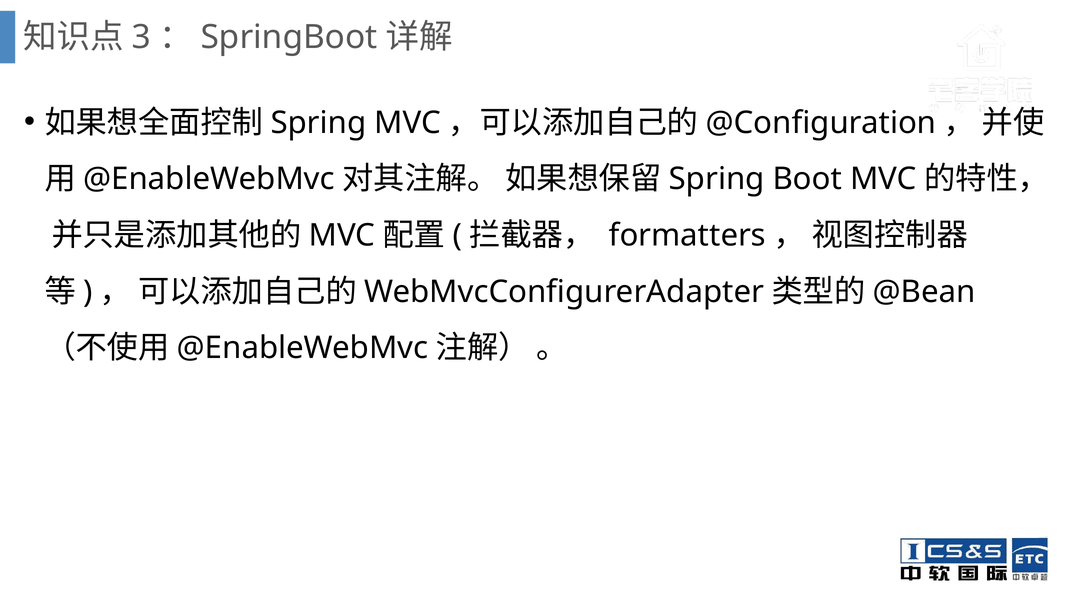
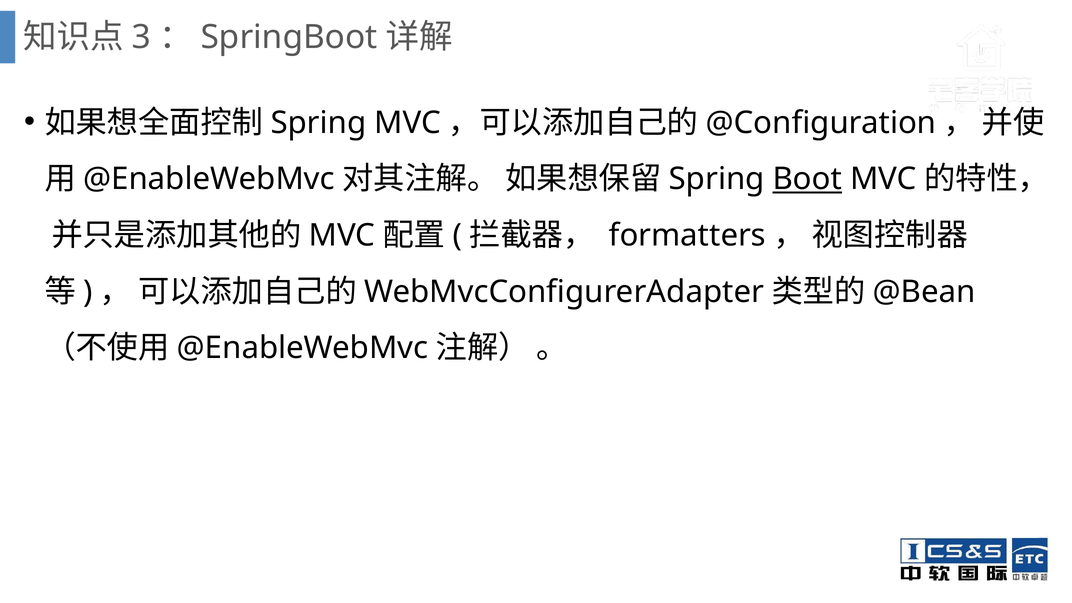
Boot underline: none -> present (807, 179)
